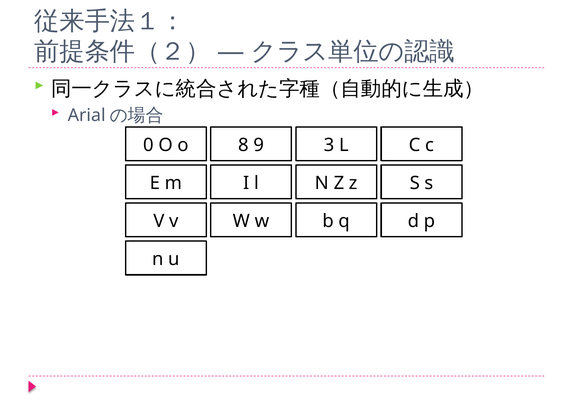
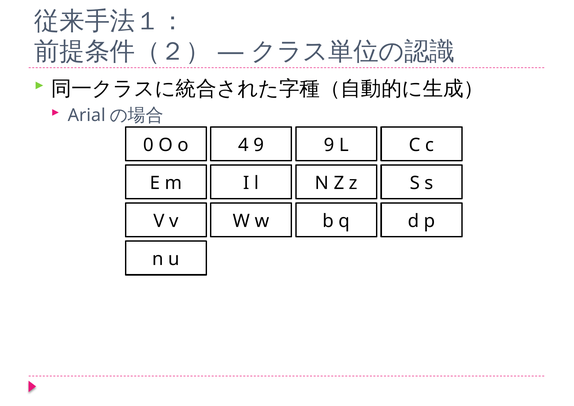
8: 8 -> 4 (243, 145)
9 3: 3 -> 9 (329, 145)
